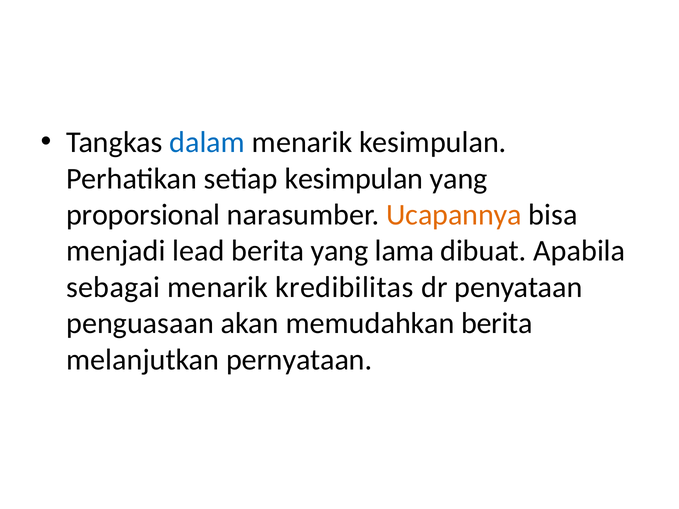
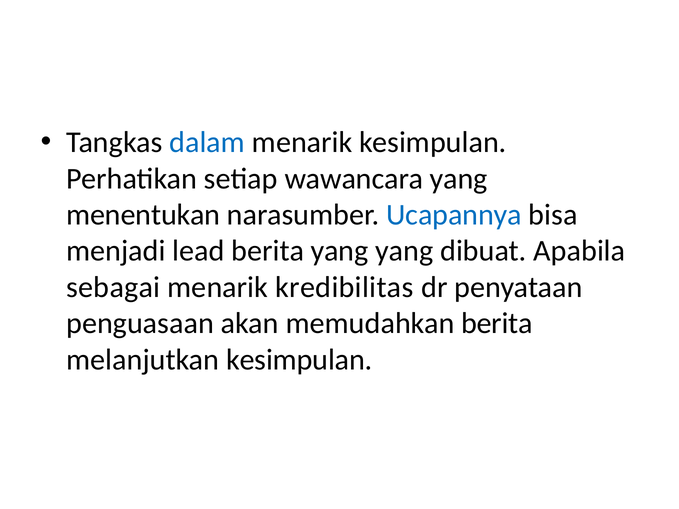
setiap kesimpulan: kesimpulan -> wawancara (354, 179)
proporsional: proporsional -> menentukan (143, 215)
Ucapannya colour: orange -> blue (454, 215)
yang lama: lama -> yang (404, 251)
melanjutkan pernyataan: pernyataan -> kesimpulan (299, 360)
